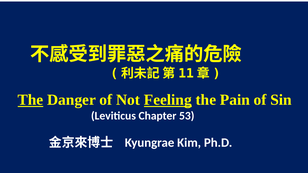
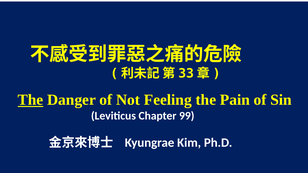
11: 11 -> 33 (186, 74)
Feeling underline: present -> none (168, 100)
53: 53 -> 99 (187, 116)
